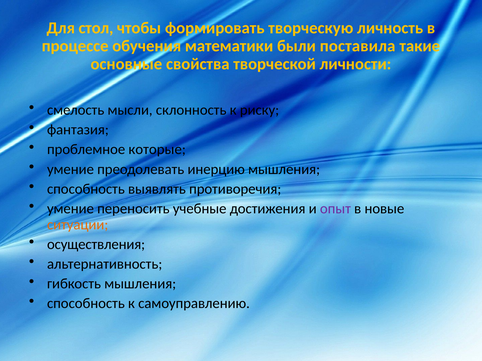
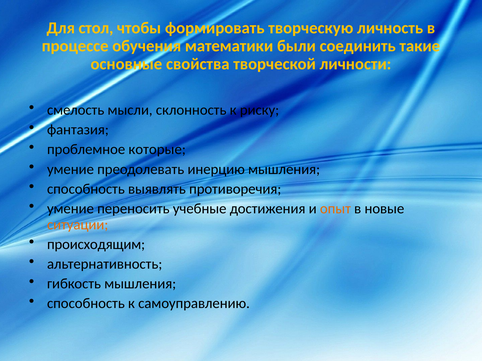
поставила: поставила -> соединить (358, 46)
опыт colour: purple -> orange (335, 209)
осуществления: осуществления -> происходящим (96, 245)
